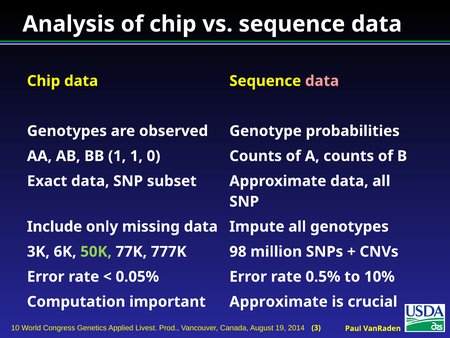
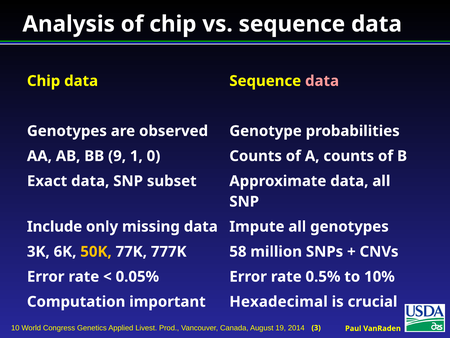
BB 1: 1 -> 9 (117, 156)
50K colour: light green -> yellow (96, 251)
98: 98 -> 58 (238, 251)
important Approximate: Approximate -> Hexadecimal (278, 301)
